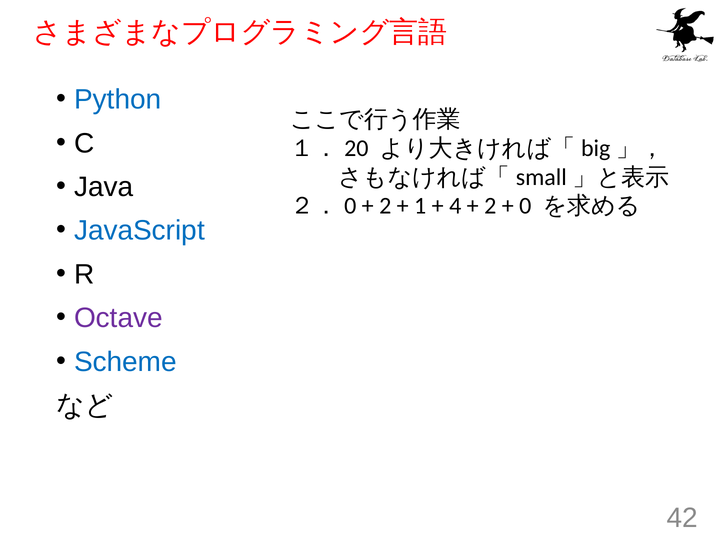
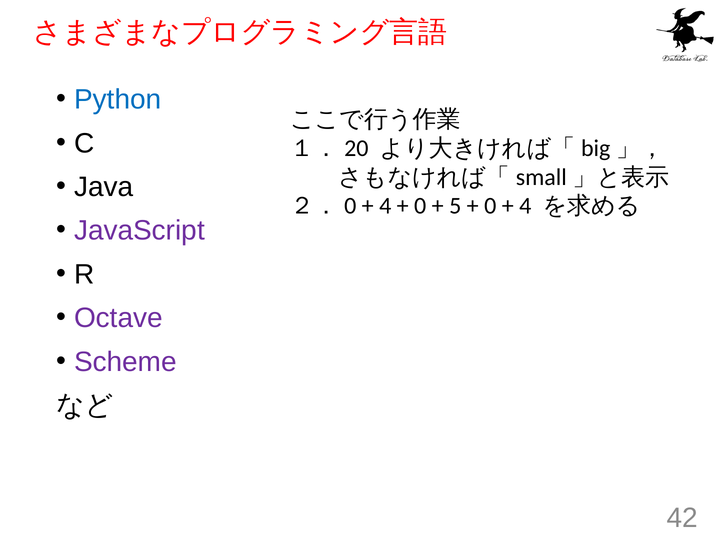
2: 2 -> 4 (385, 206)
1: 1 -> 0 (420, 206)
4: 4 -> 5 (455, 206)
2: 2 -> 0 (490, 206)
0: 0 -> 4 (525, 206)
JavaScript colour: blue -> purple (139, 231)
Scheme colour: blue -> purple (125, 362)
